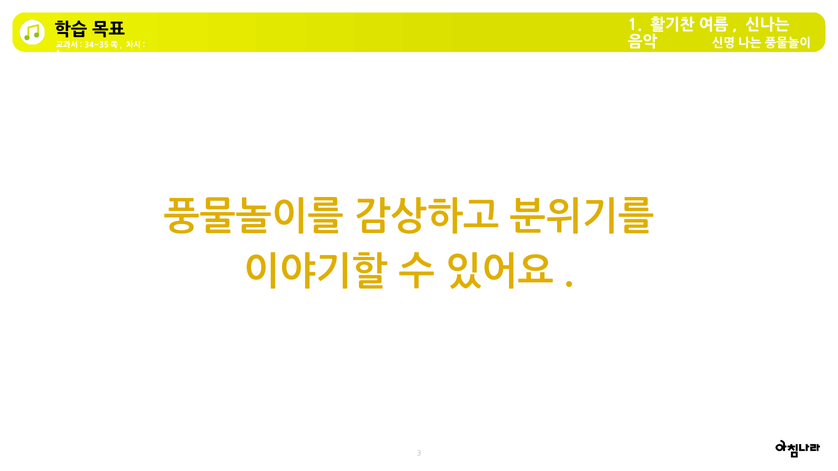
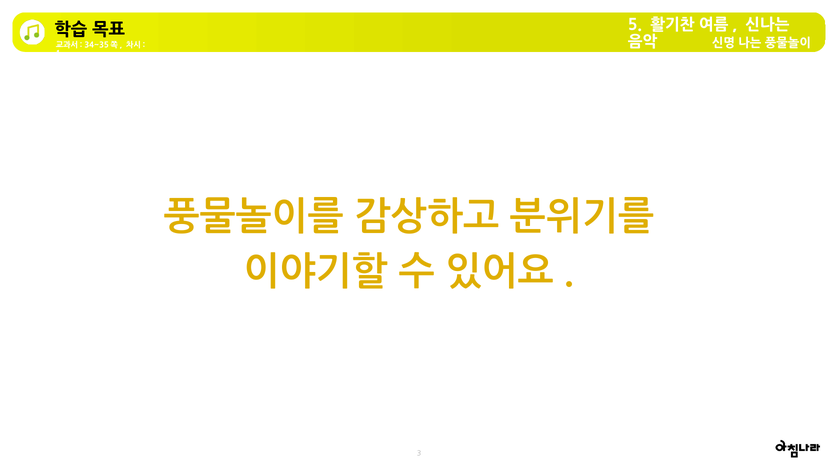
1: 1 -> 5 (635, 25)
